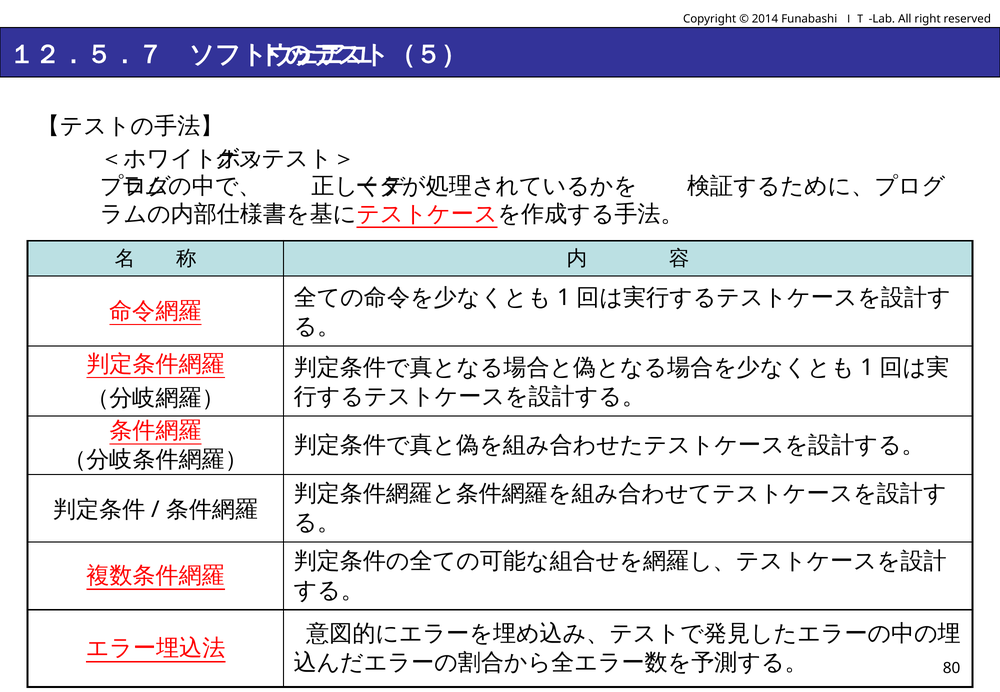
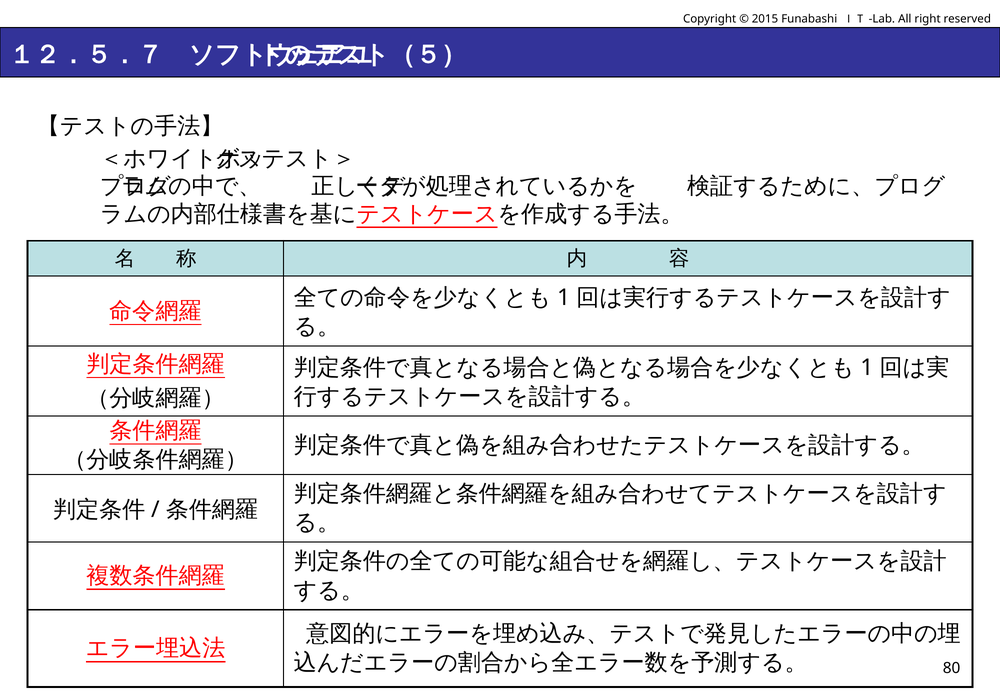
2014: 2014 -> 2015 (765, 19)
